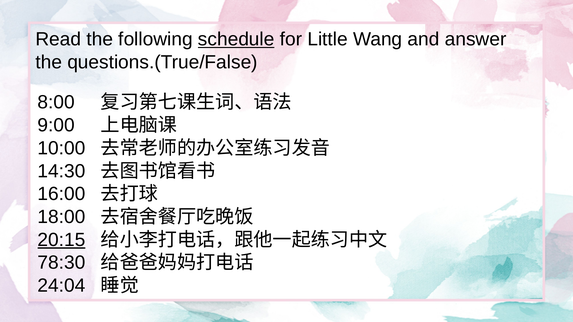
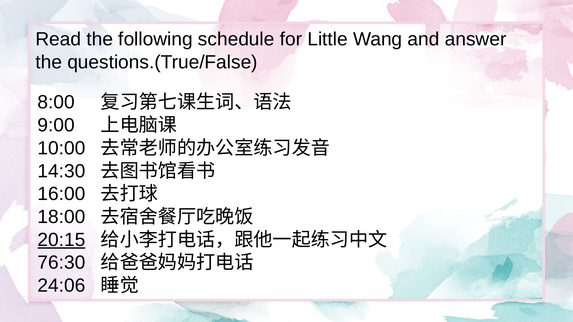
schedule underline: present -> none (236, 39)
78:30: 78:30 -> 76:30 (61, 263)
24:04: 24:04 -> 24:06 (61, 286)
